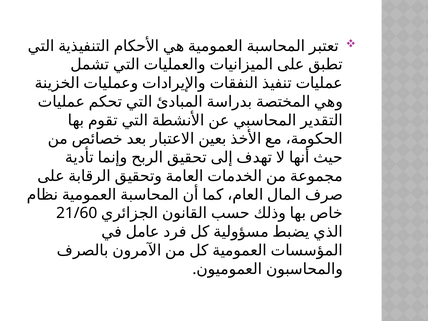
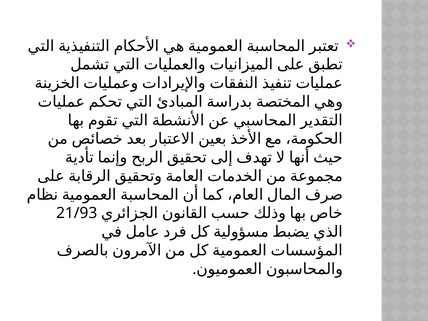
21/60: 21/60 -> 21/93 (77, 213)
